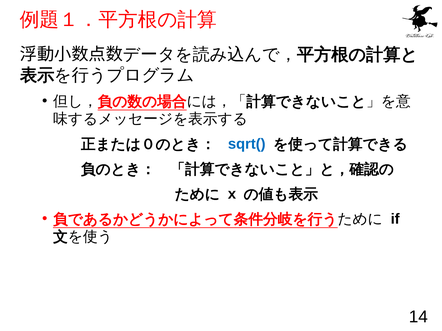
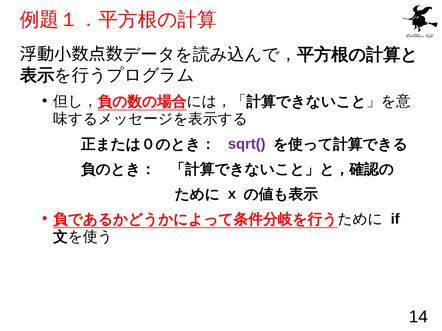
sqrt( colour: blue -> purple (247, 144)
